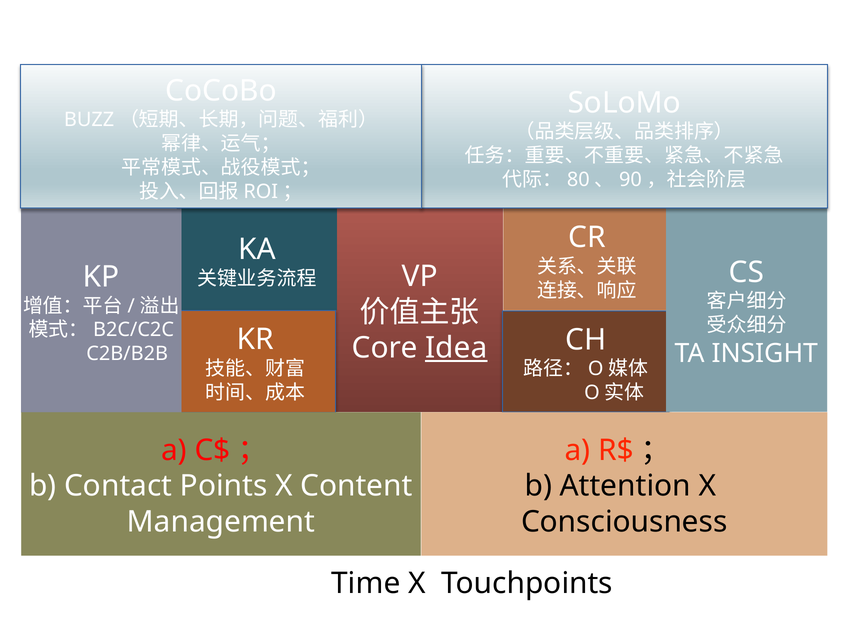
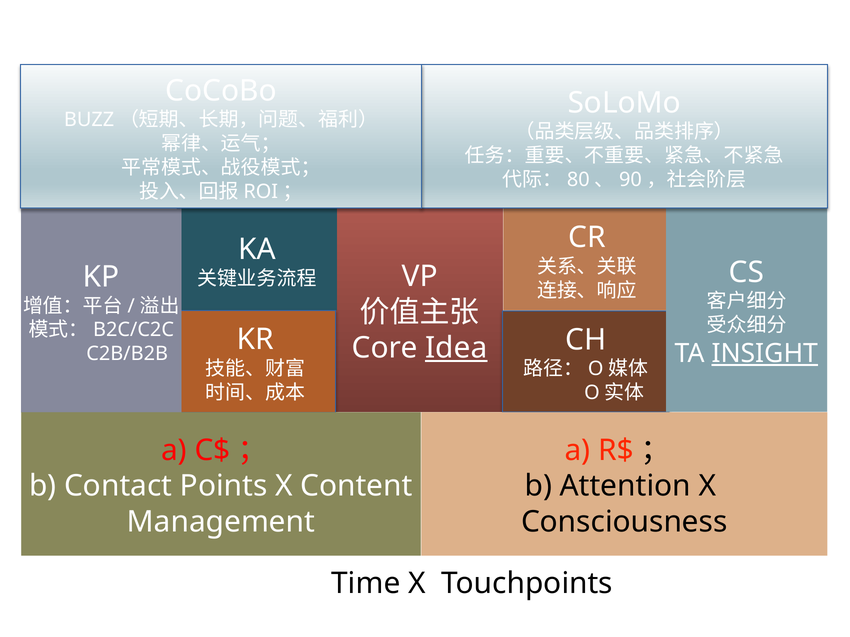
INSIGHT underline: none -> present (765, 354)
